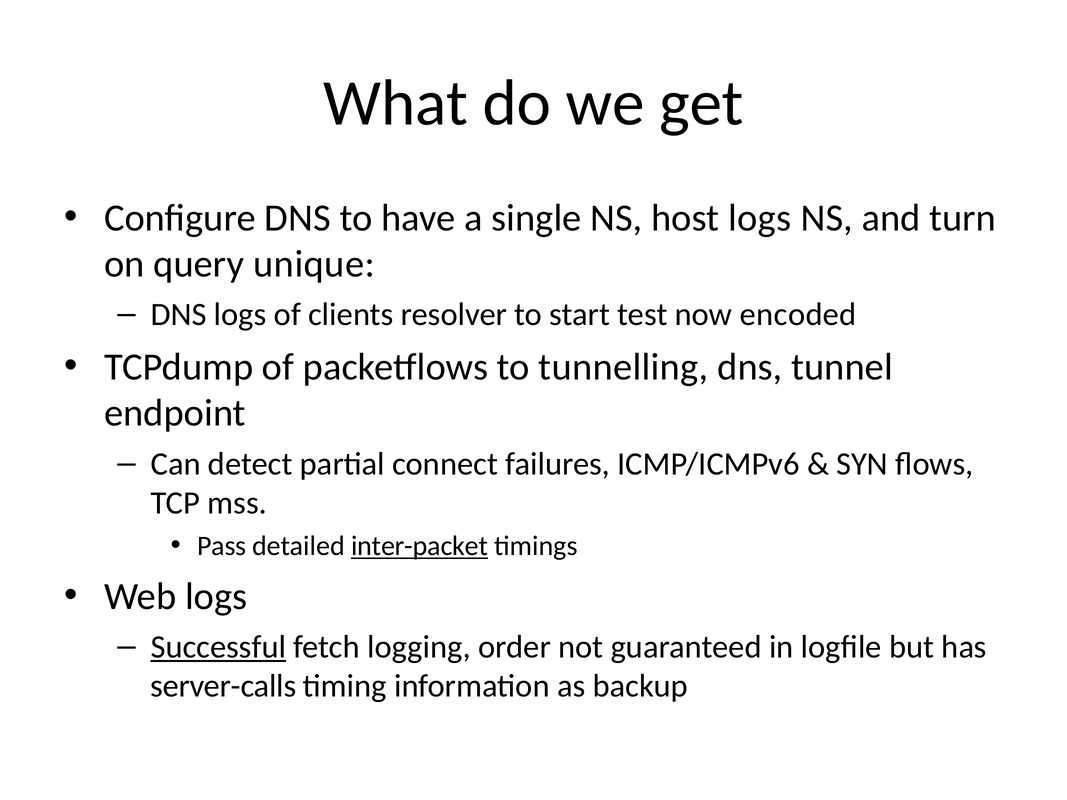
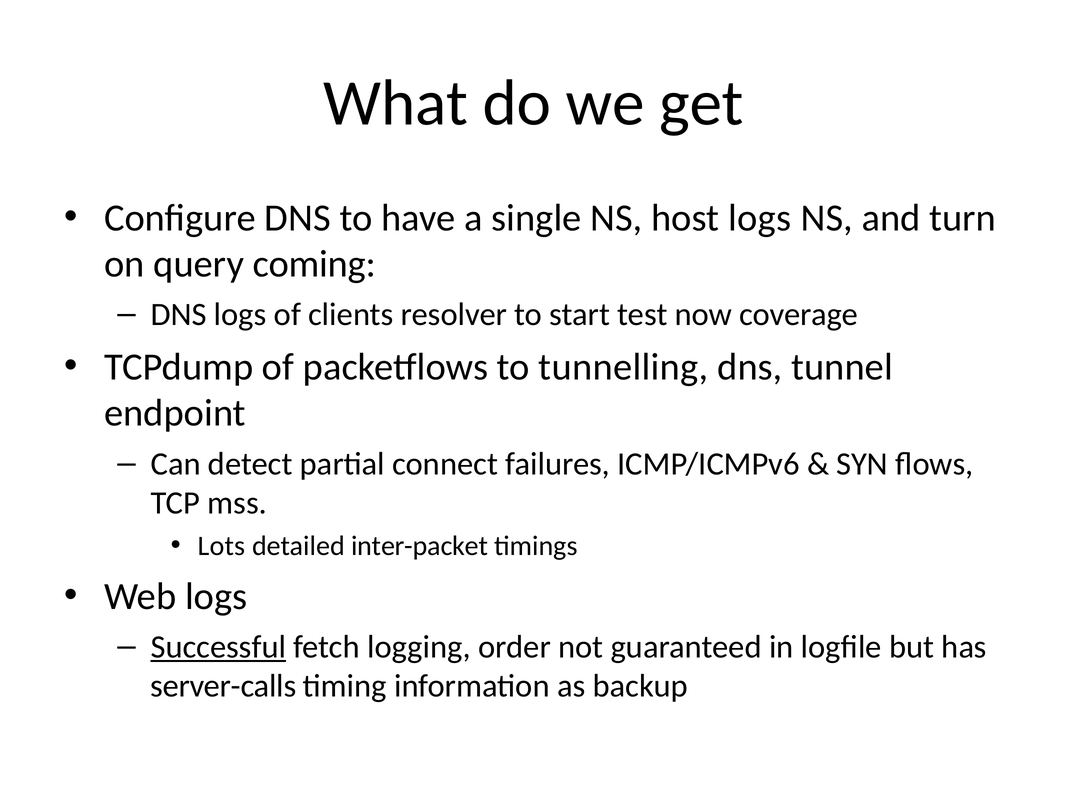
unique: unique -> coming (314, 264)
encoded: encoded -> coverage (799, 315)
Pass: Pass -> Lots (221, 546)
inter-packet underline: present -> none (420, 546)
